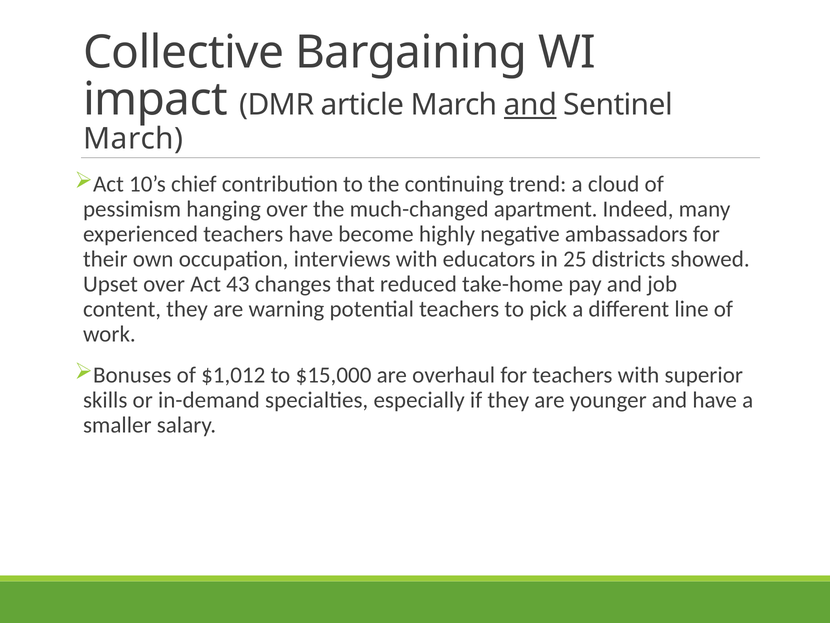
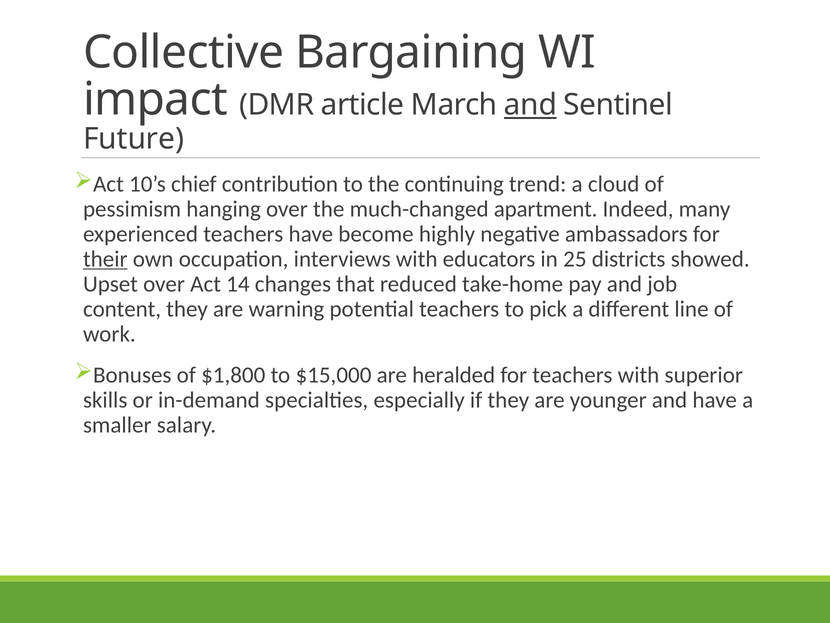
March: March -> Future (134, 139)
their underline: none -> present (105, 259)
43: 43 -> 14 (238, 284)
$1,012: $1,012 -> $1,800 (233, 375)
overhaul: overhaul -> heralded (454, 375)
